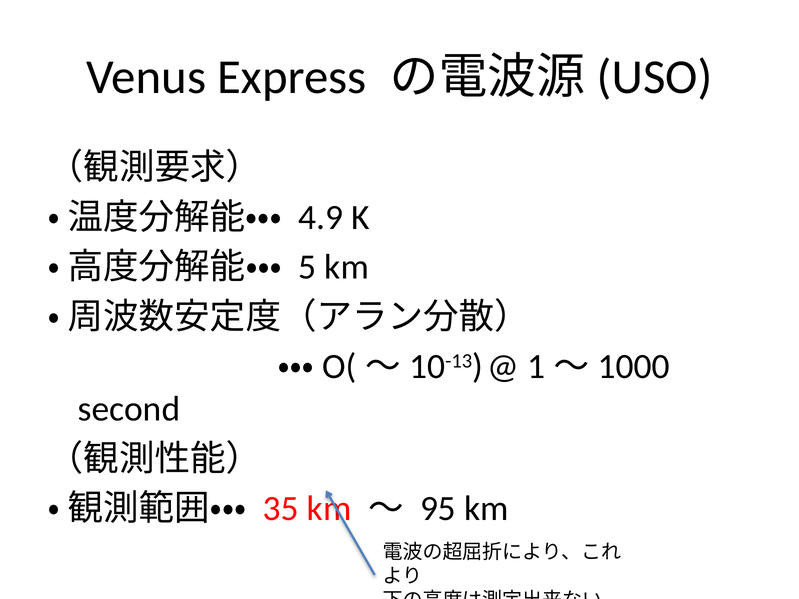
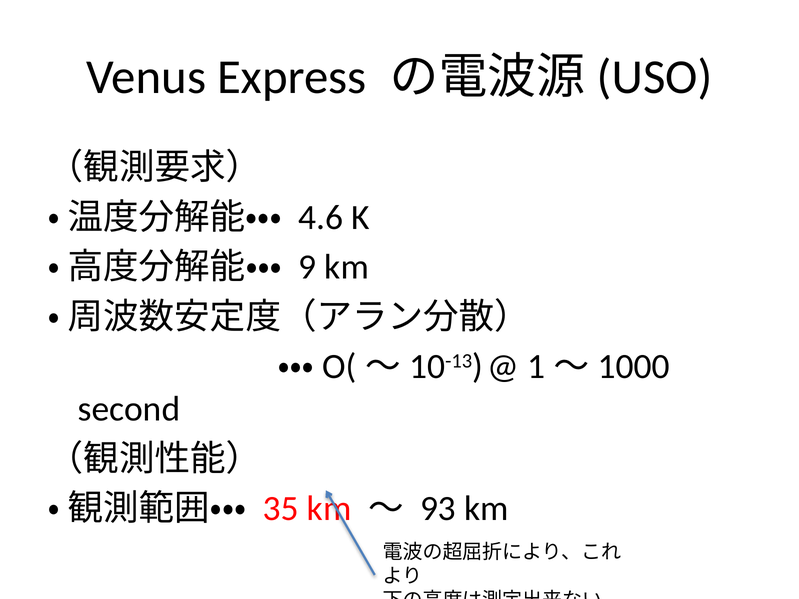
4.9: 4.9 -> 4.6 (321, 217)
5: 5 -> 9 (307, 267)
95: 95 -> 93 (438, 509)
